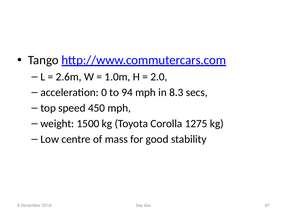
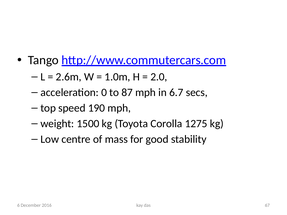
94: 94 -> 87 (127, 93)
8.3: 8.3 -> 6.7 (176, 93)
450: 450 -> 190 (97, 108)
